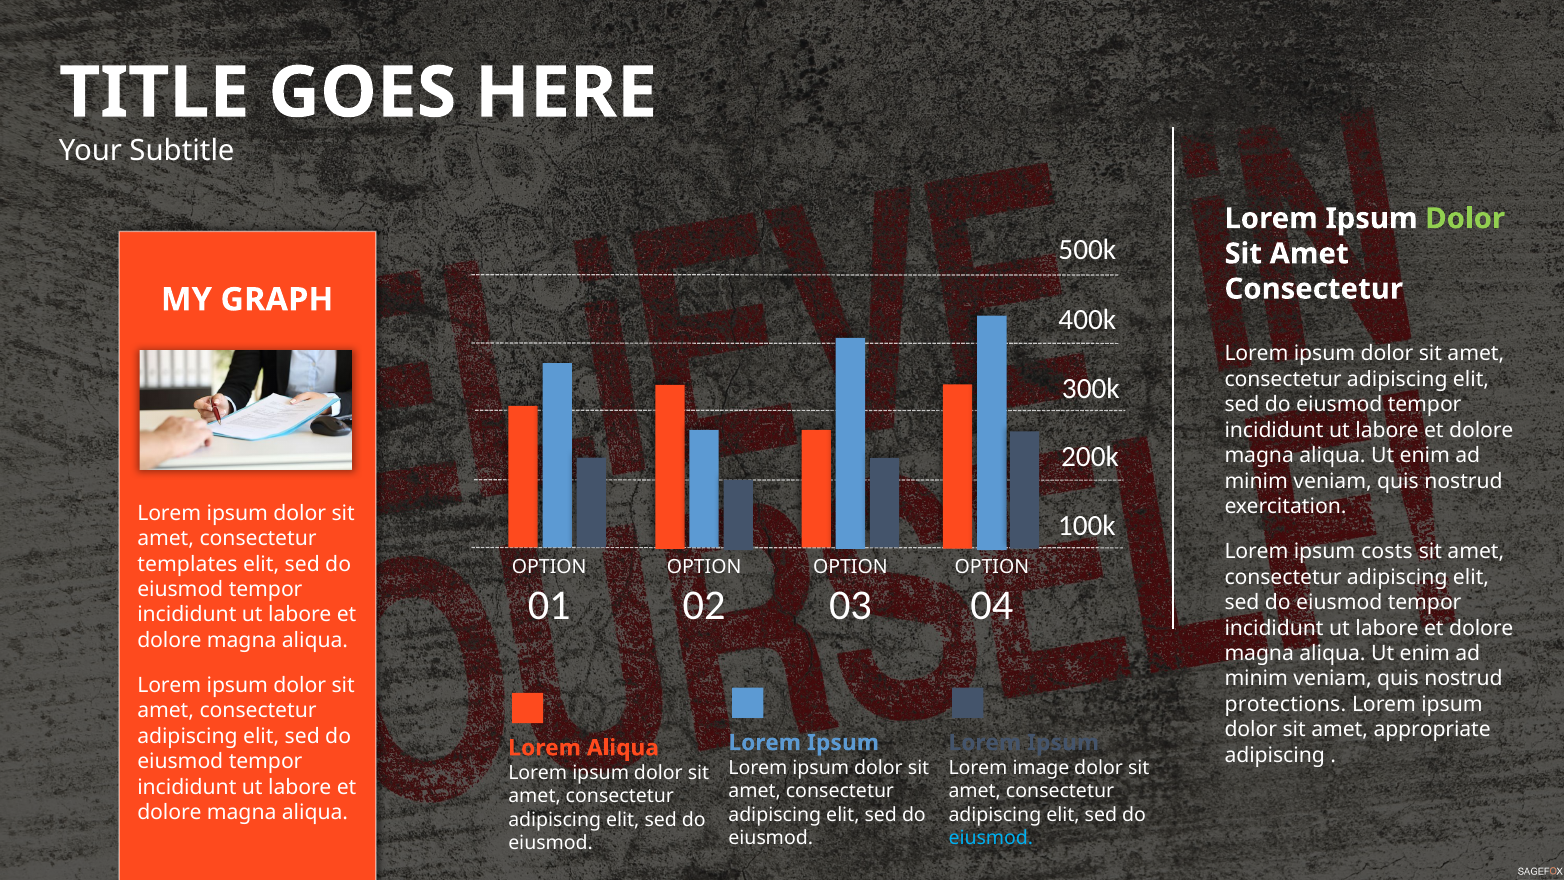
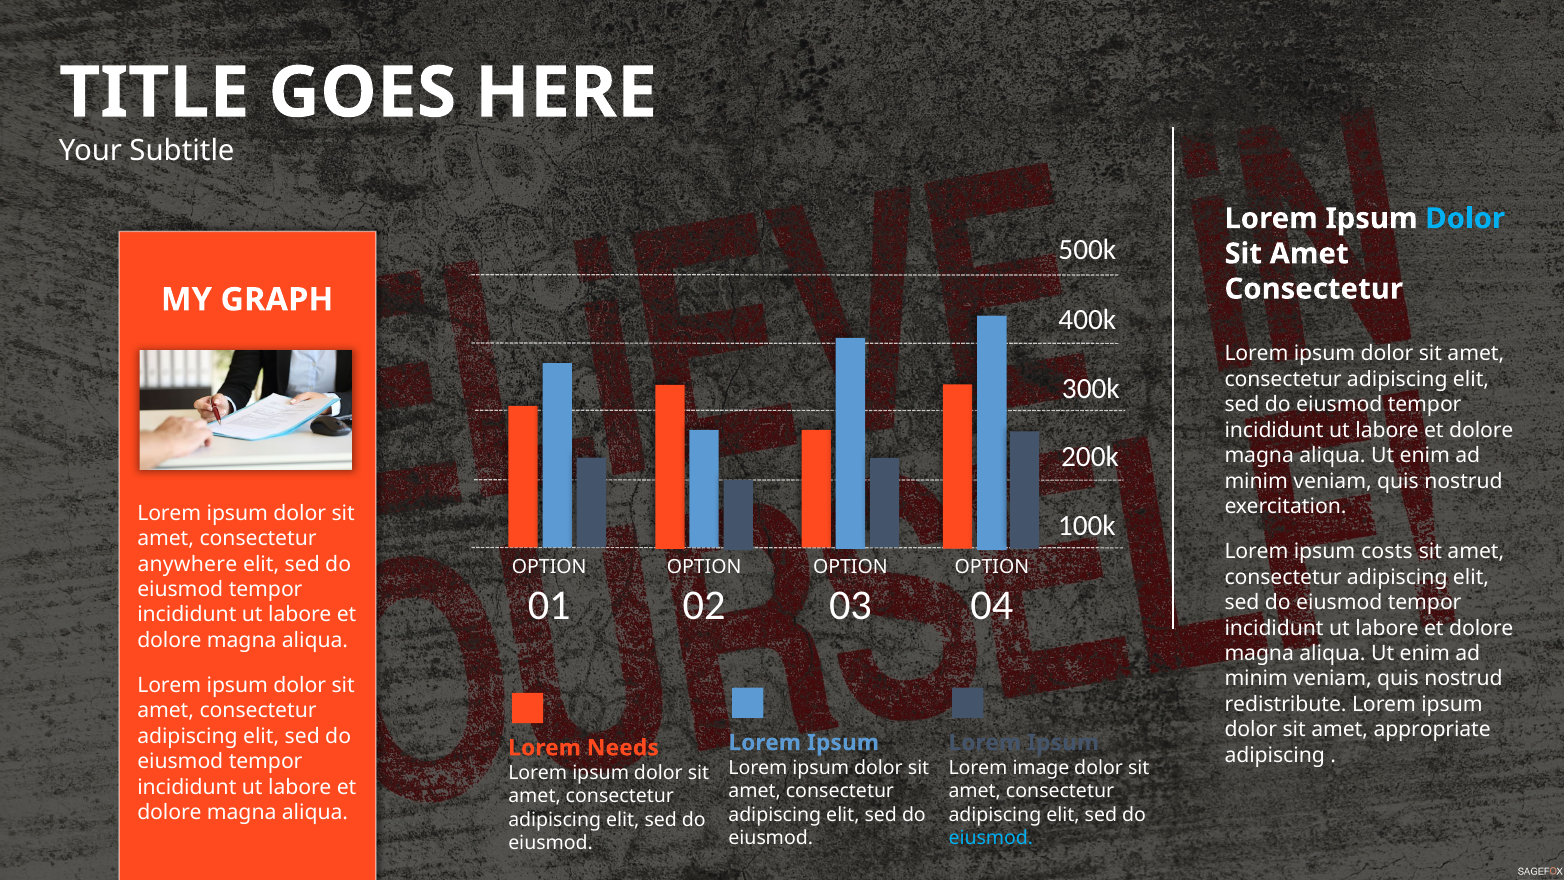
Dolor colour: light green -> light blue (1465, 219)
templates: templates -> anywhere (187, 564)
protections: protections -> redistribute (1286, 704)
Lorem Aliqua: Aliqua -> Needs (623, 748)
